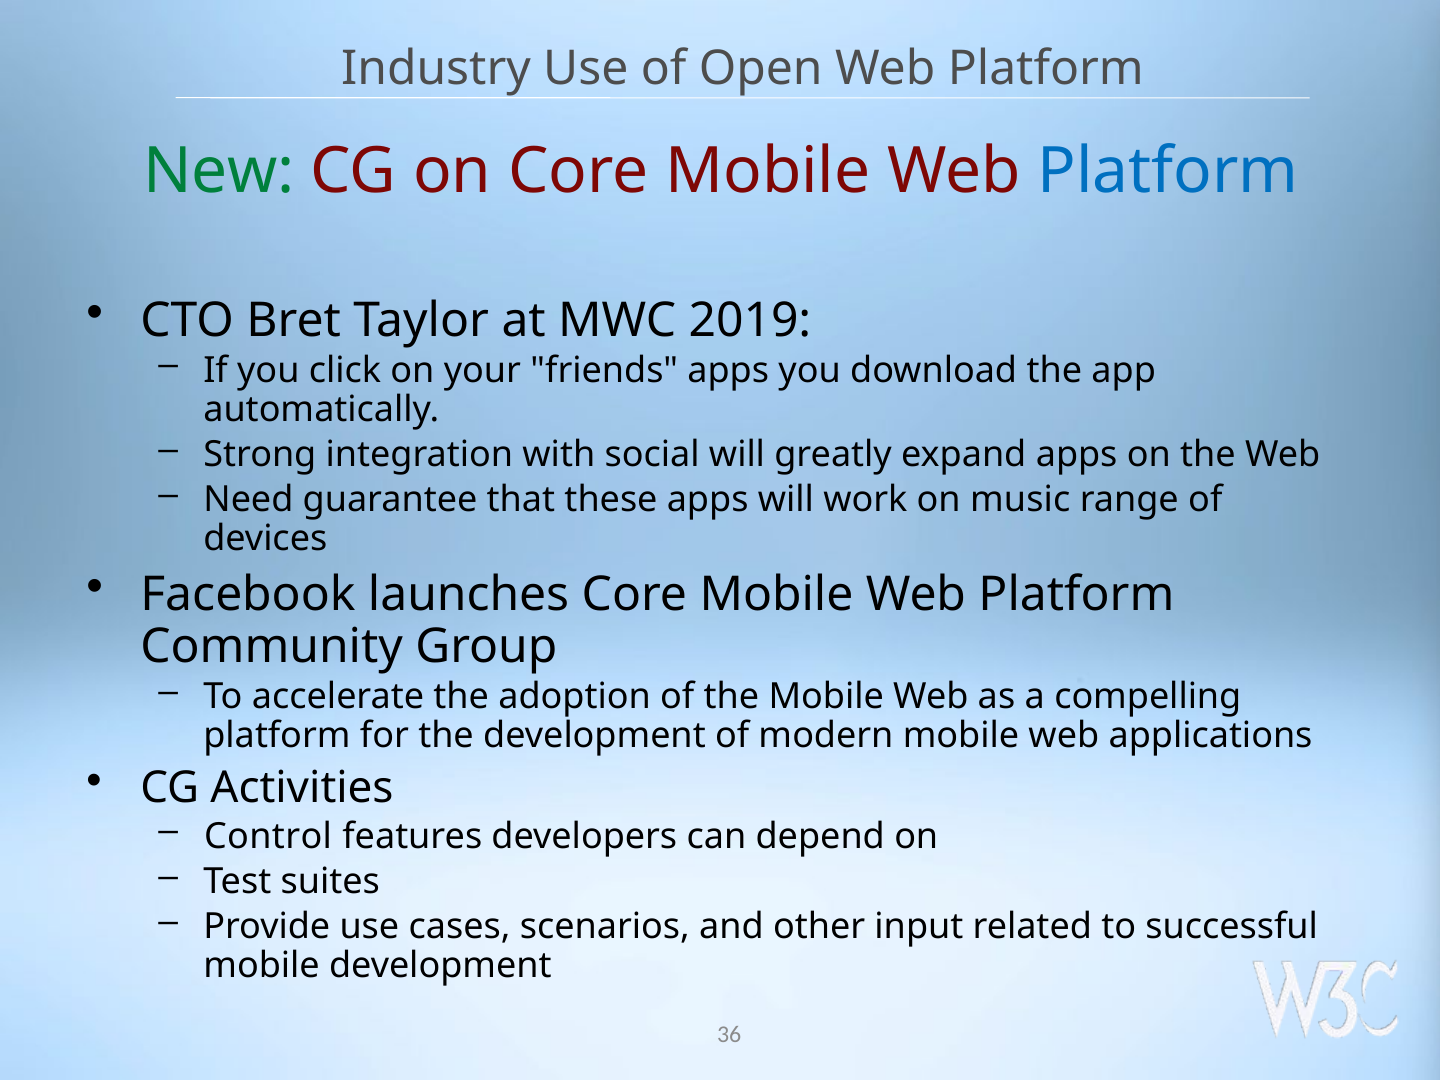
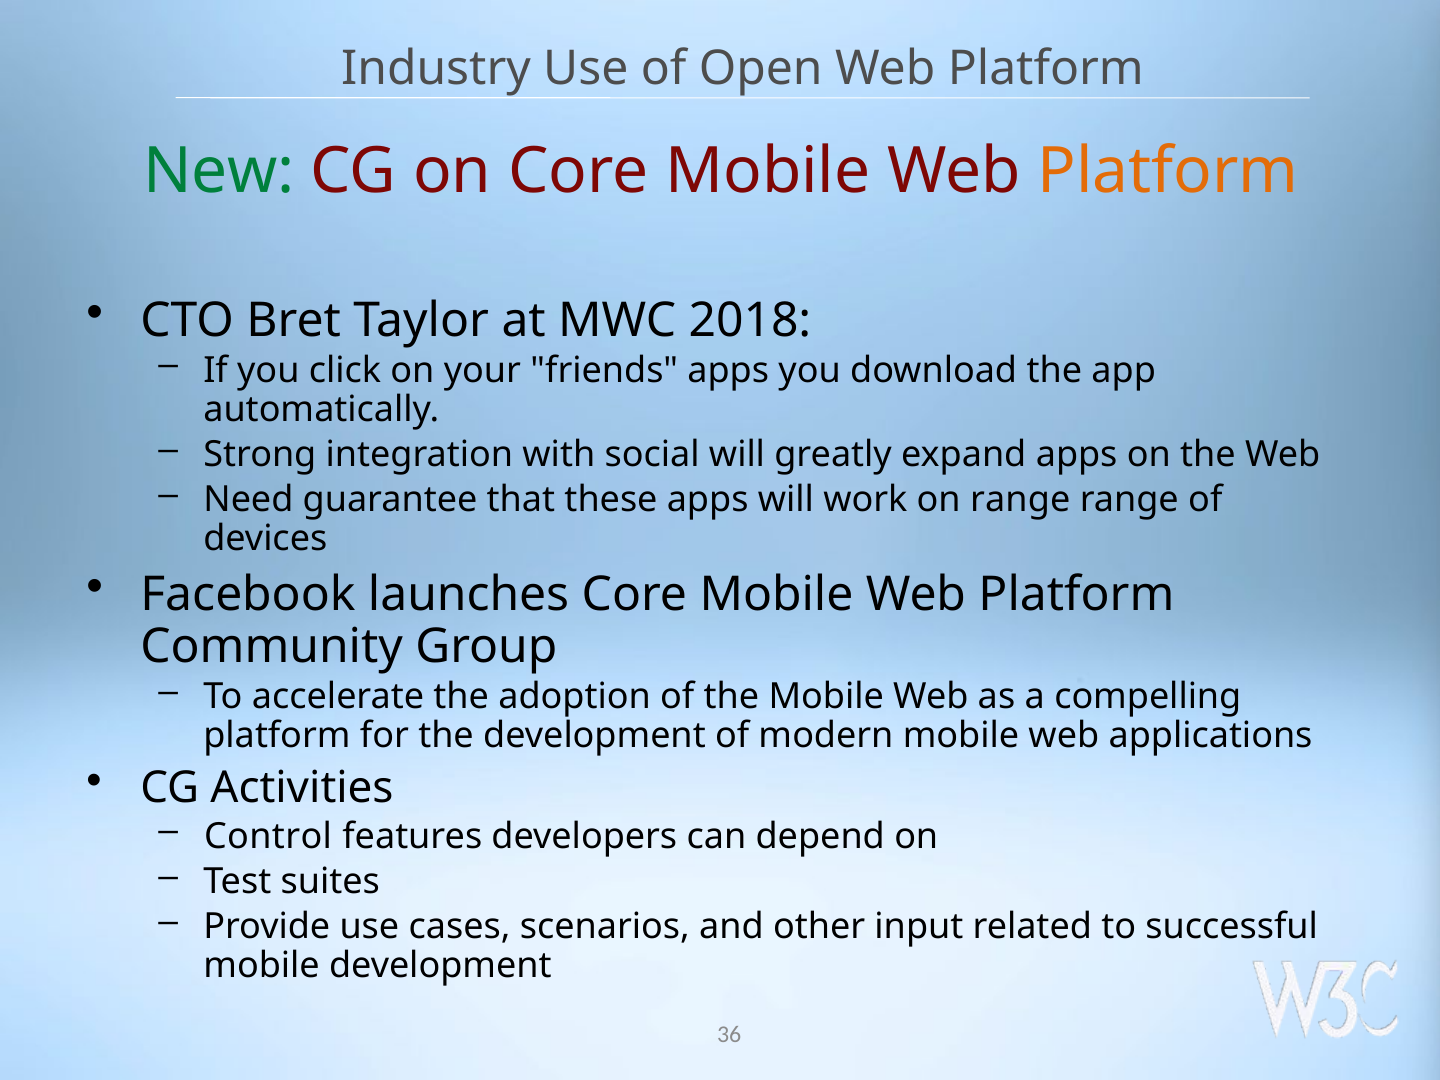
Platform colour: blue -> orange (1168, 171)
2019: 2019 -> 2018 (750, 320)
on music: music -> range (1020, 500)
